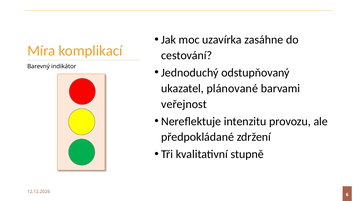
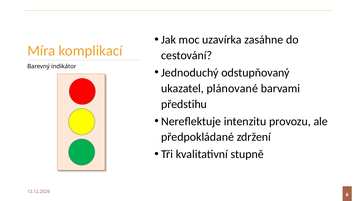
veřejnost: veřejnost -> předstihu (184, 104)
